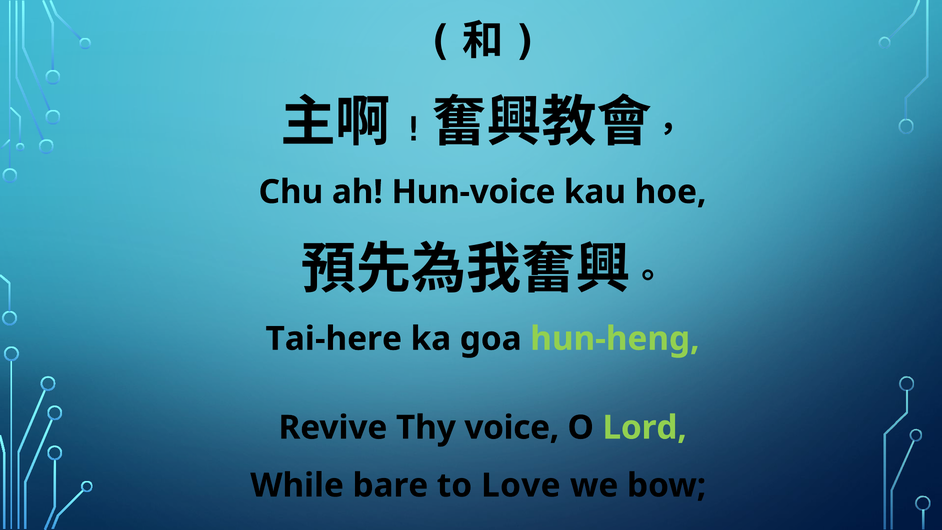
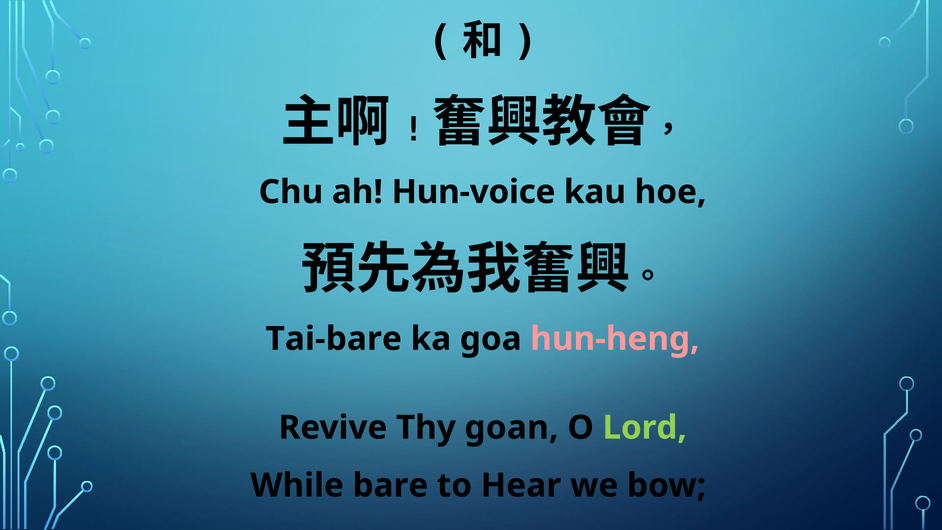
Tai-here: Tai-here -> Tai-bare (334, 339)
hun-heng colour: light green -> pink (615, 339)
voice: voice -> goan (512, 428)
Love: Love -> Hear (521, 485)
